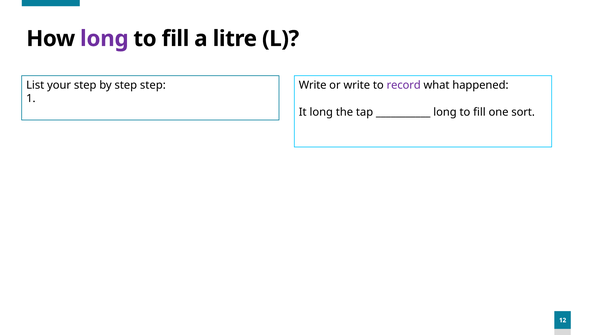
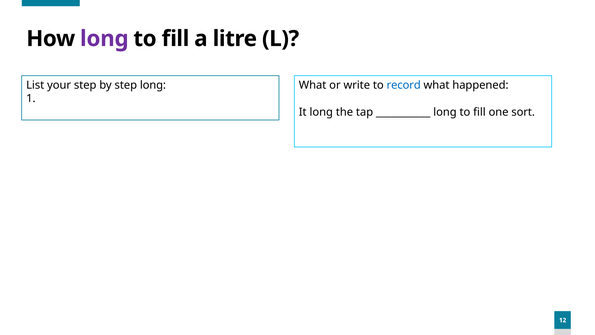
step step: step -> long (153, 85)
Write: Write -> What (313, 85)
record colour: purple -> blue (404, 85)
